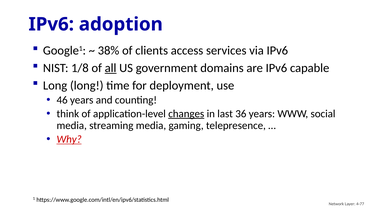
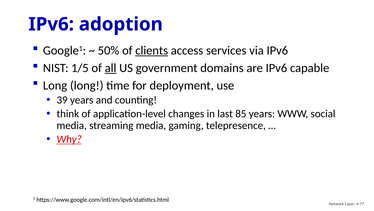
38%: 38% -> 50% (109, 50)
clients underline: none -> present (152, 50)
1/8: 1/8 -> 1/5 (80, 68)
46: 46 -> 39 (62, 100)
changes underline: present -> none (186, 113)
36: 36 -> 85 (241, 113)
